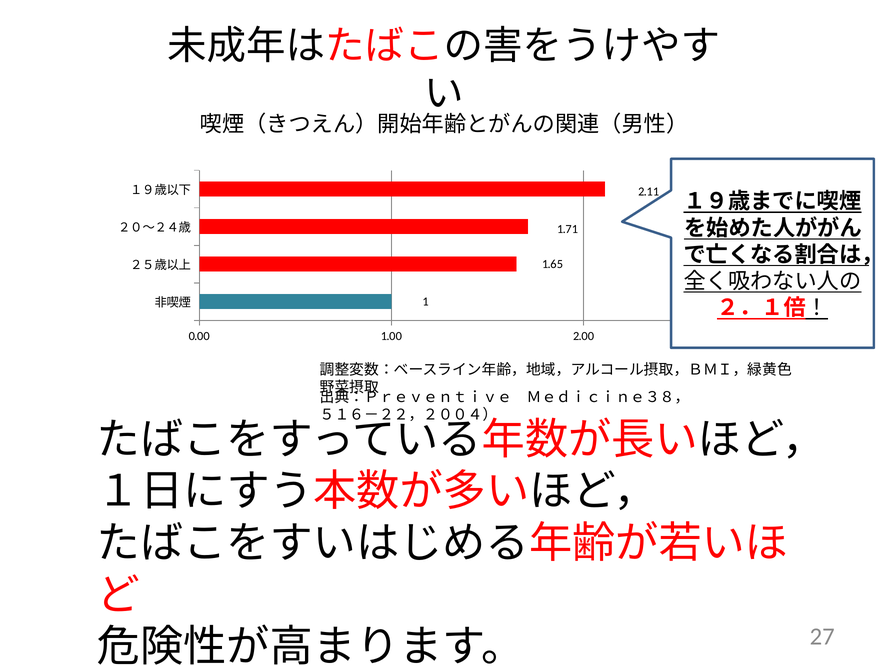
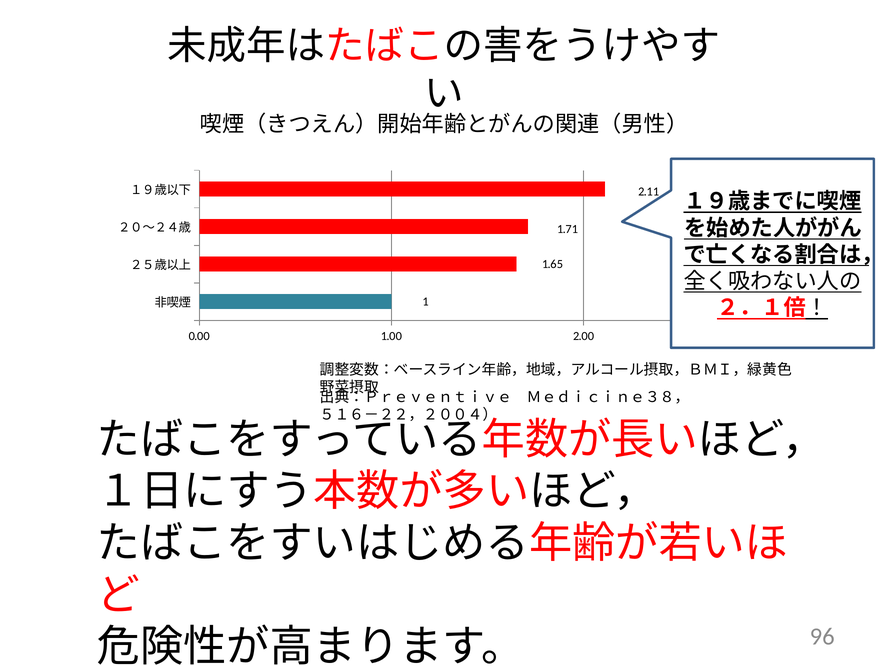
27: 27 -> 96 (822, 636)
